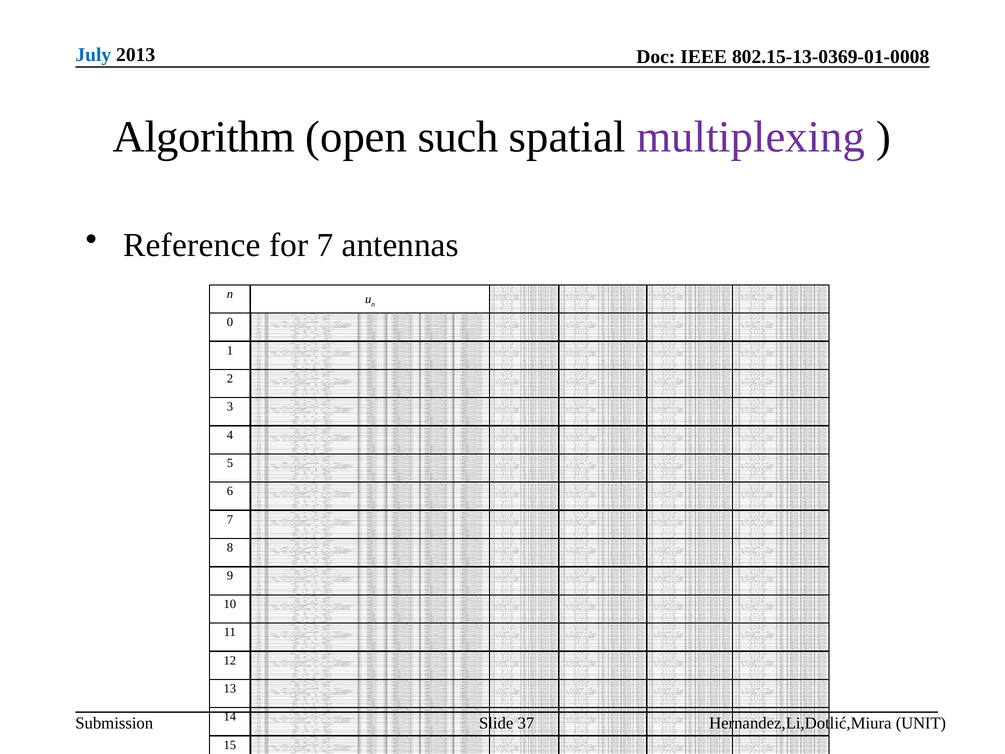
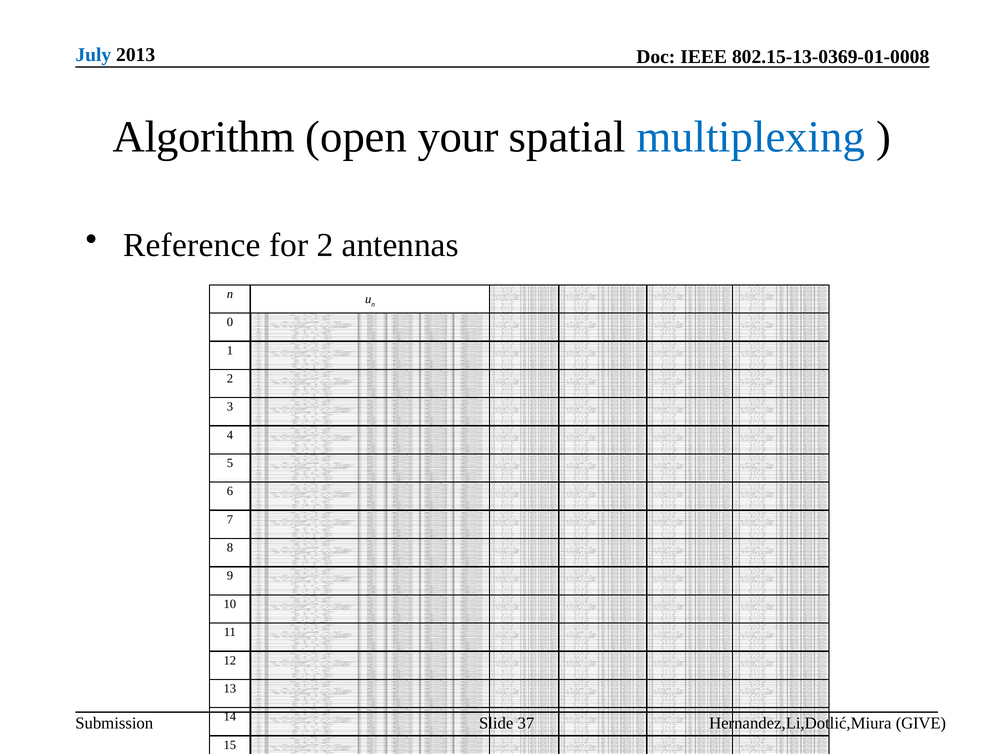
such: such -> your (458, 137)
multiplexing colour: purple -> blue (751, 137)
for 7: 7 -> 2 (325, 245)
UNIT: UNIT -> GIVE (921, 723)
